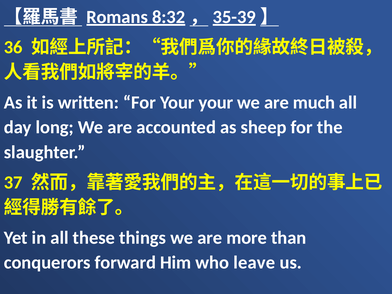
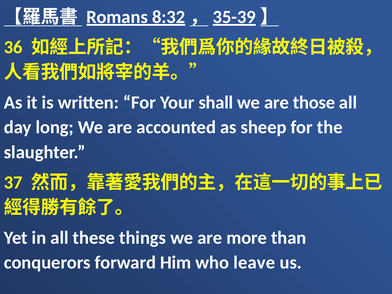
Your your: your -> shall (216, 102)
much: much -> those (314, 102)
